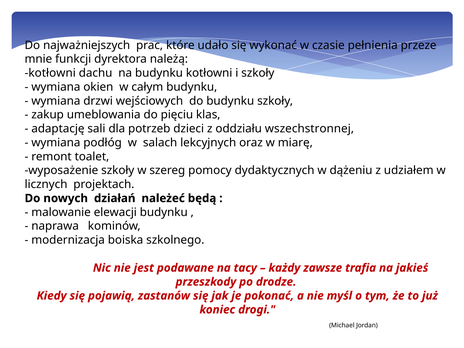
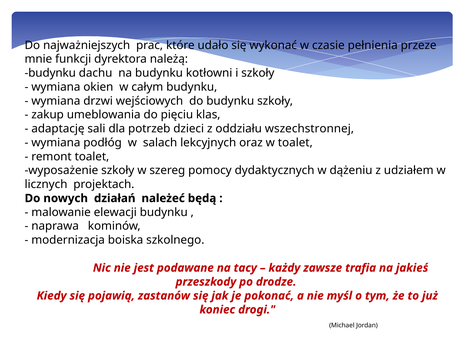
kotłowni: kotłowni -> budynku (50, 73)
w miarę: miarę -> toalet (295, 143)
